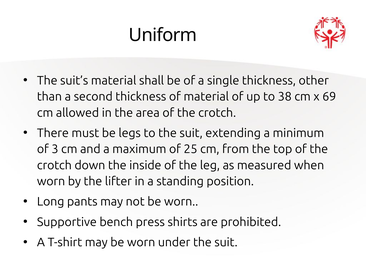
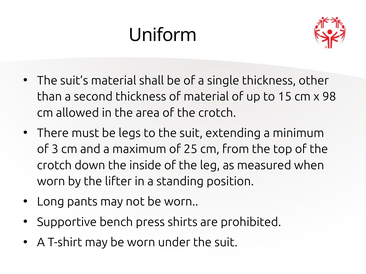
38: 38 -> 15 (285, 97)
69: 69 -> 98 (329, 97)
